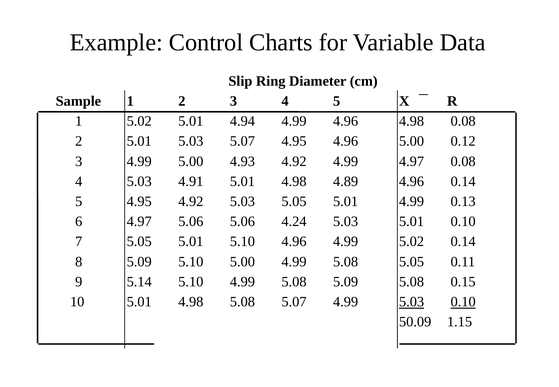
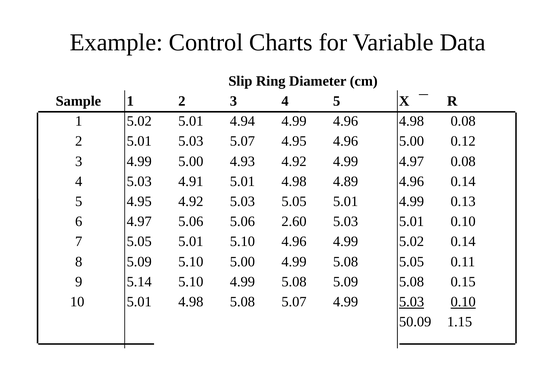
4.24: 4.24 -> 2.60 (294, 222)
